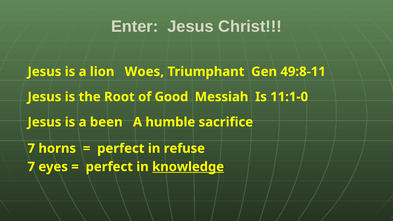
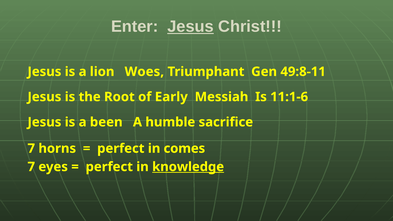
Jesus underline: none -> present (191, 26)
Good: Good -> Early (171, 97)
11:1-0: 11:1-0 -> 11:1-6 (289, 97)
refuse: refuse -> comes (184, 148)
